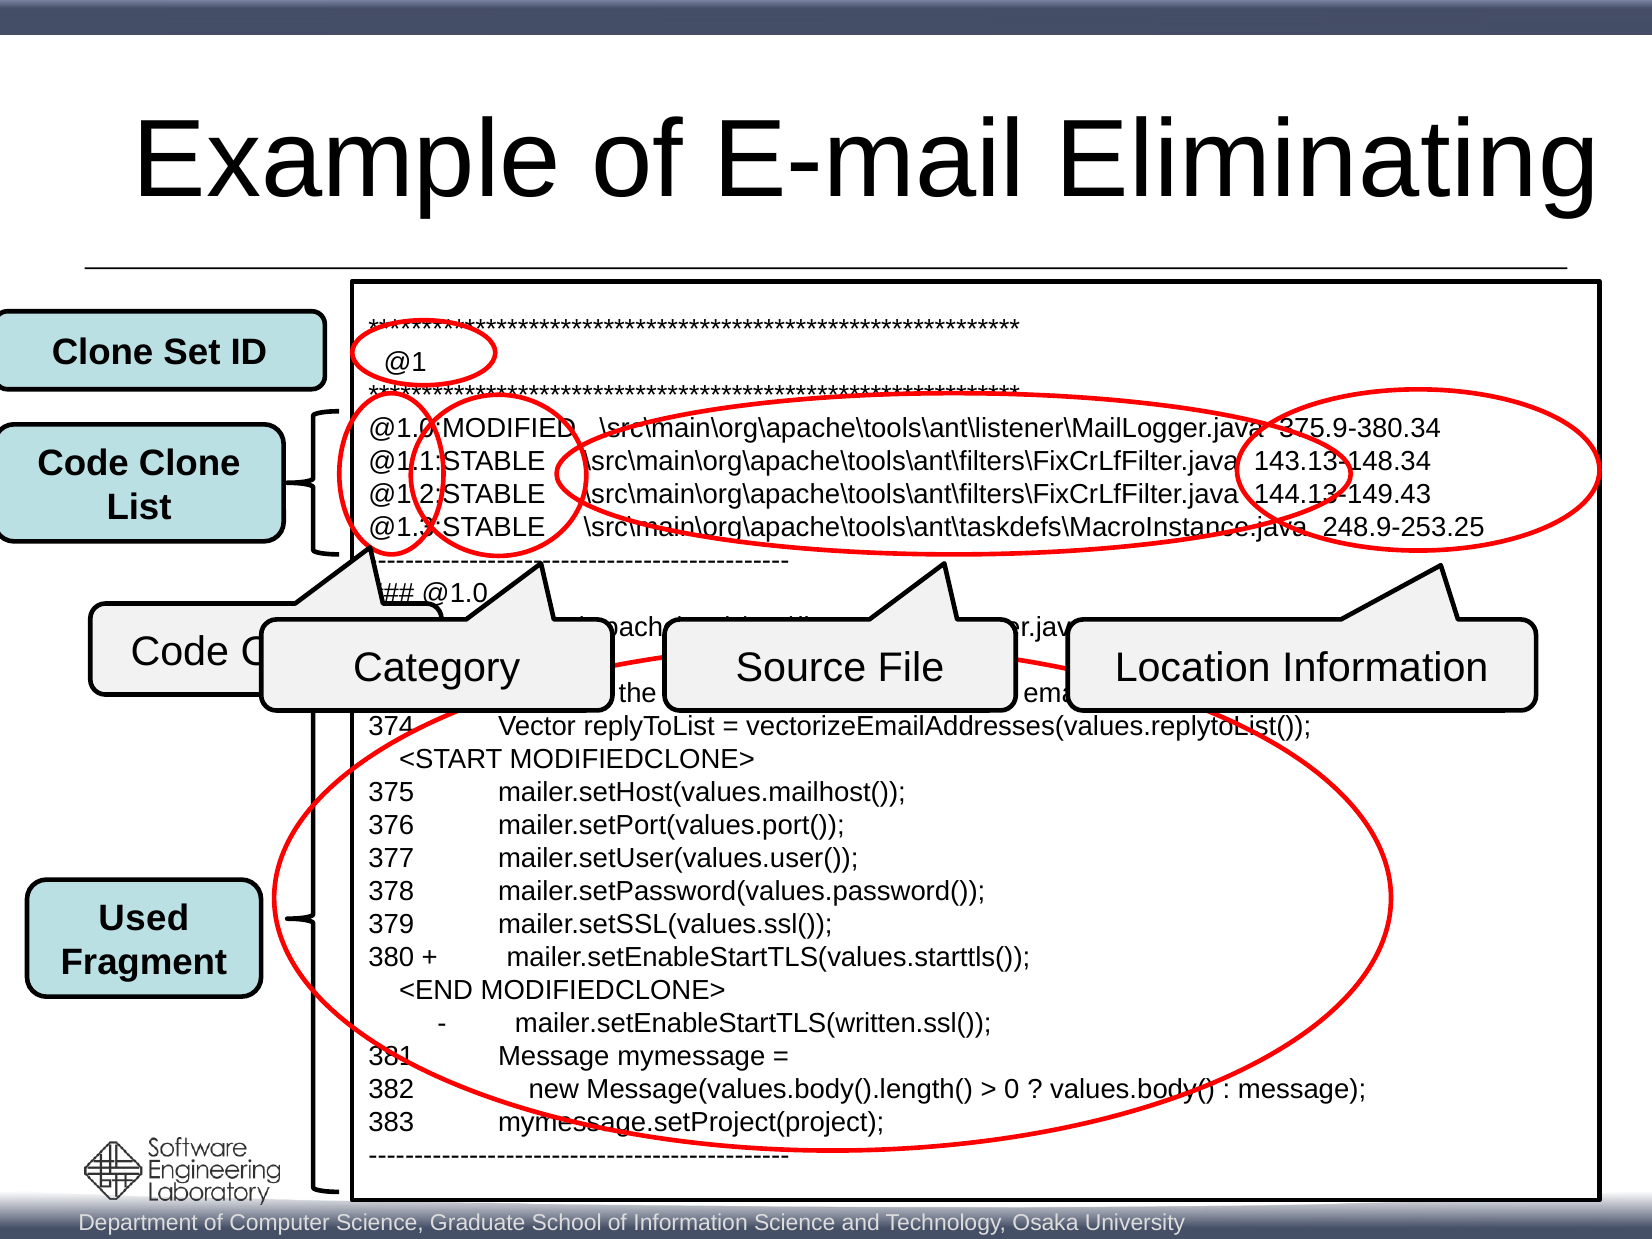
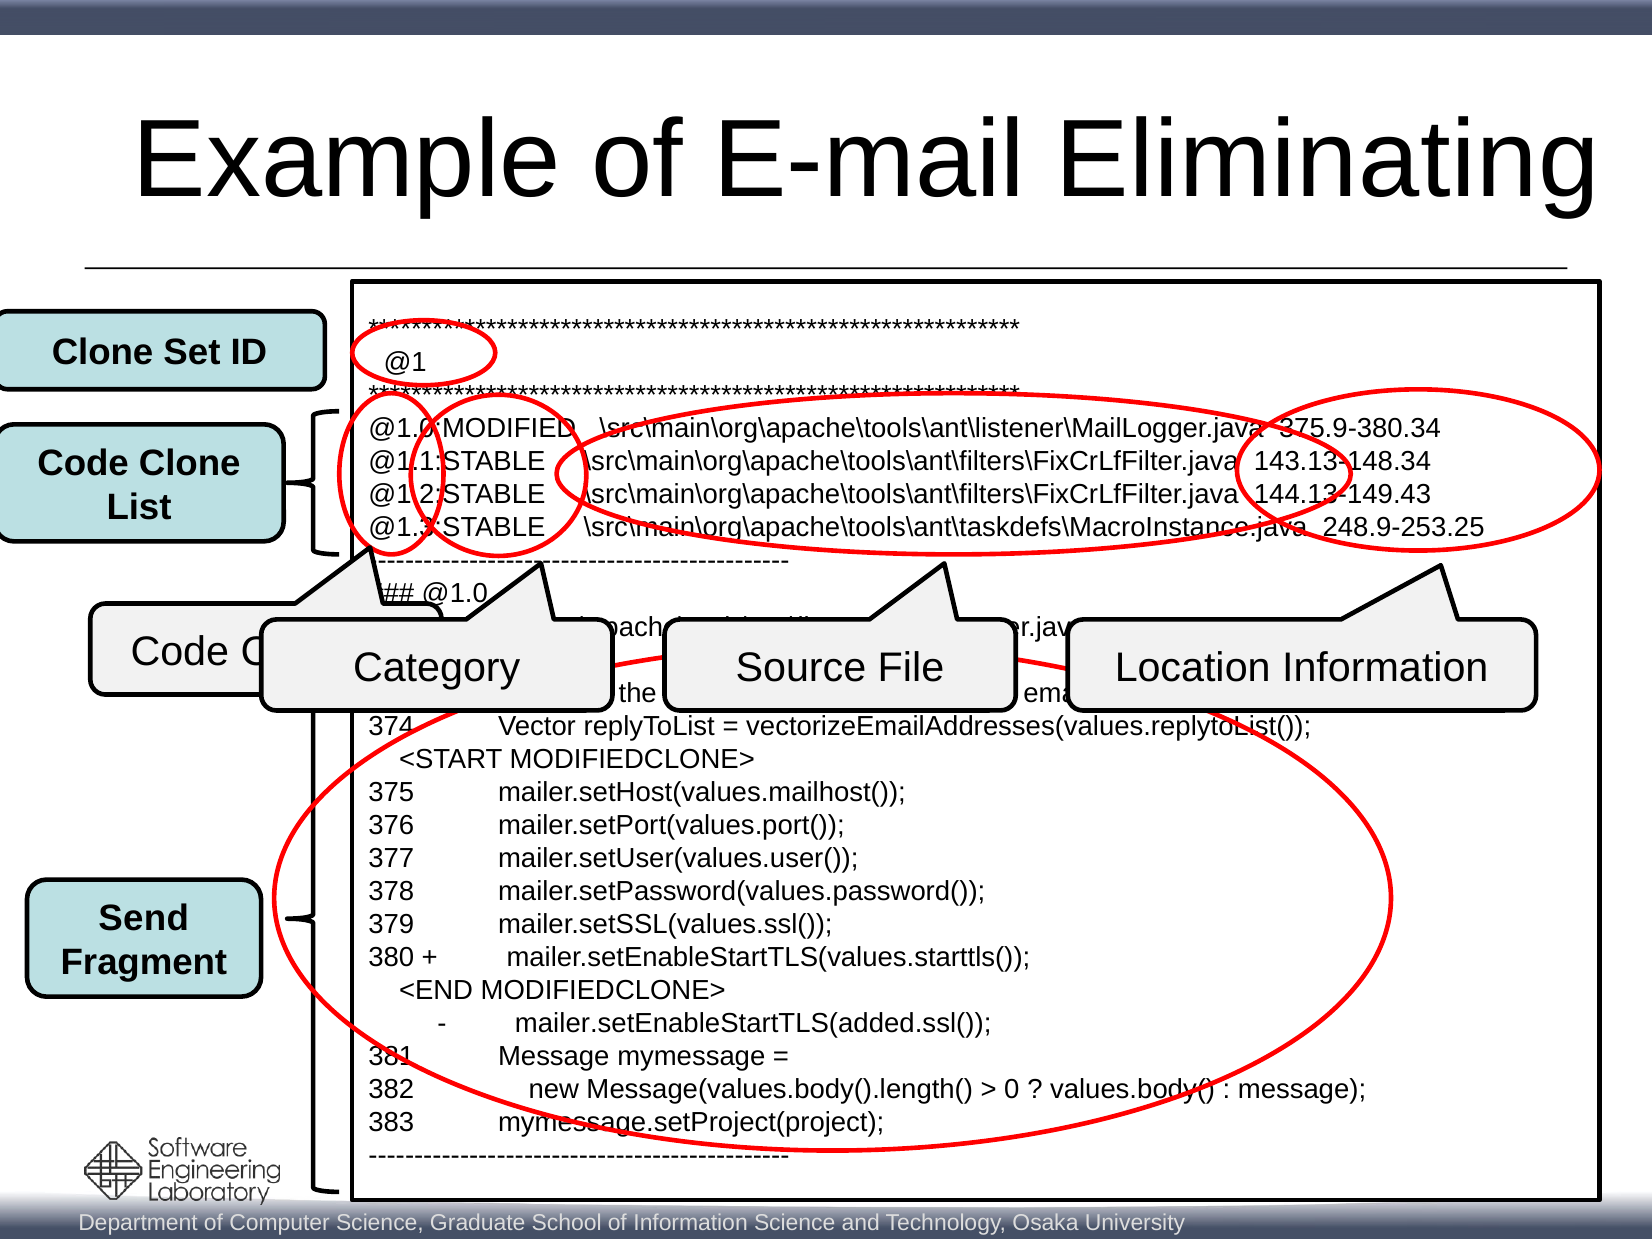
Used: Used -> Send (144, 919)
mailer.setEnableStartTLS(written.ssl(: mailer.setEnableStartTLS(written.ssl( -> mailer.setEnableStartTLS(added.ssl( (753, 1023)
